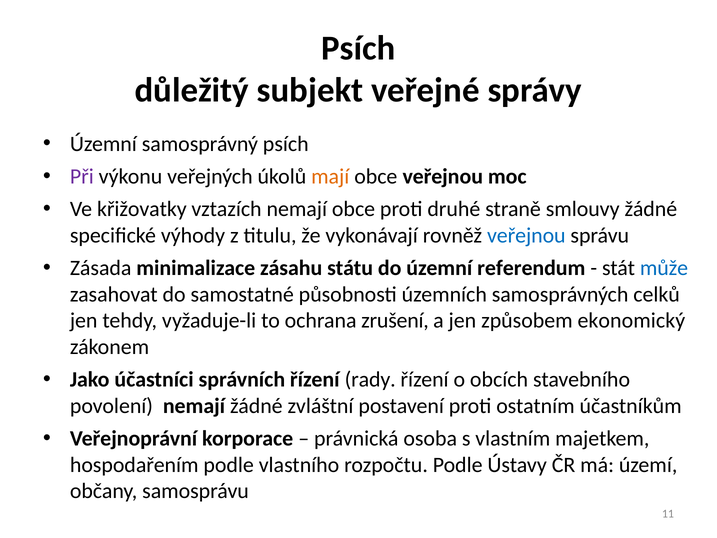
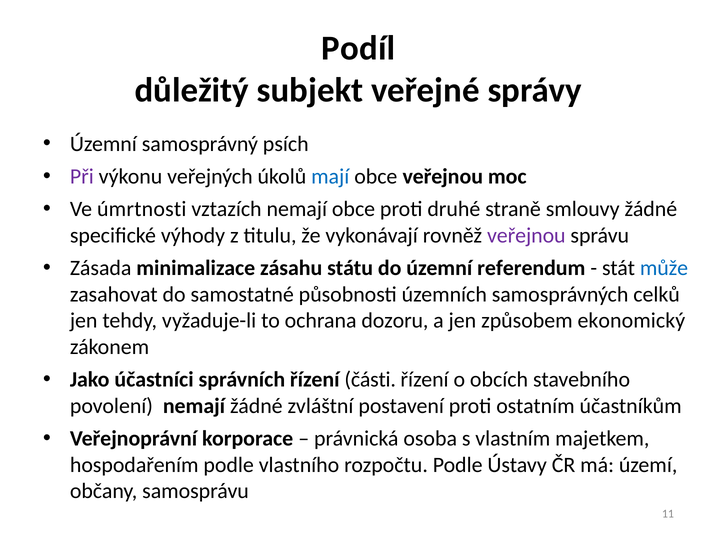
Psích: Psích -> Podíl (358, 48)
mají colour: orange -> blue (330, 176)
křižovatky: křižovatky -> úmrtnosti (142, 209)
veřejnou colour: blue -> purple (526, 235)
zrušení: zrušení -> dozoru (395, 321)
rady: rady -> části (370, 379)
